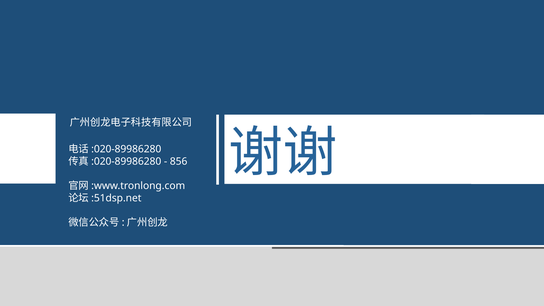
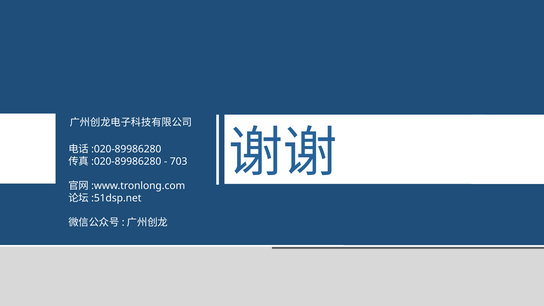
856: 856 -> 703 (179, 161)
